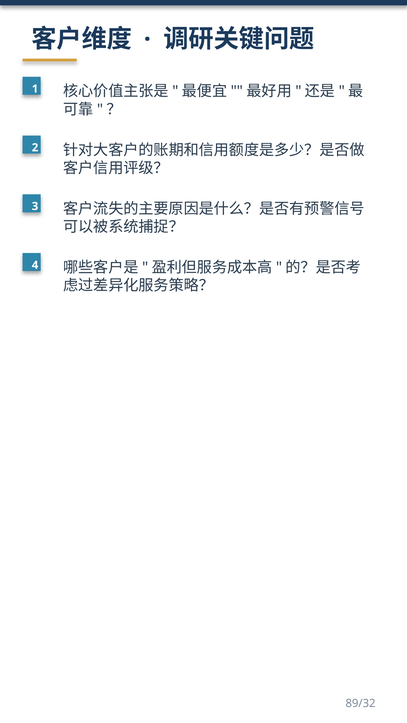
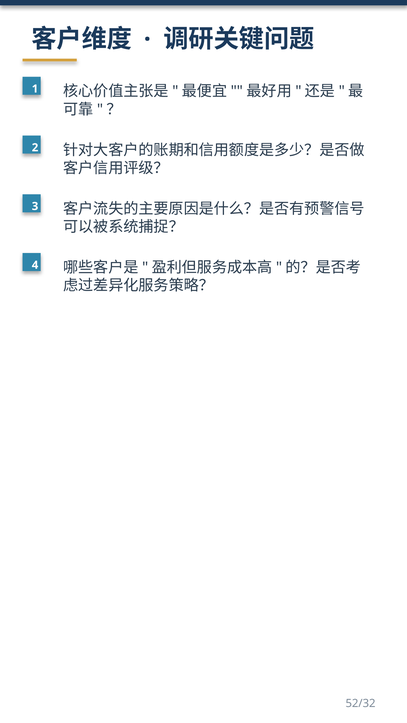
89/32: 89/32 -> 52/32 (361, 704)
